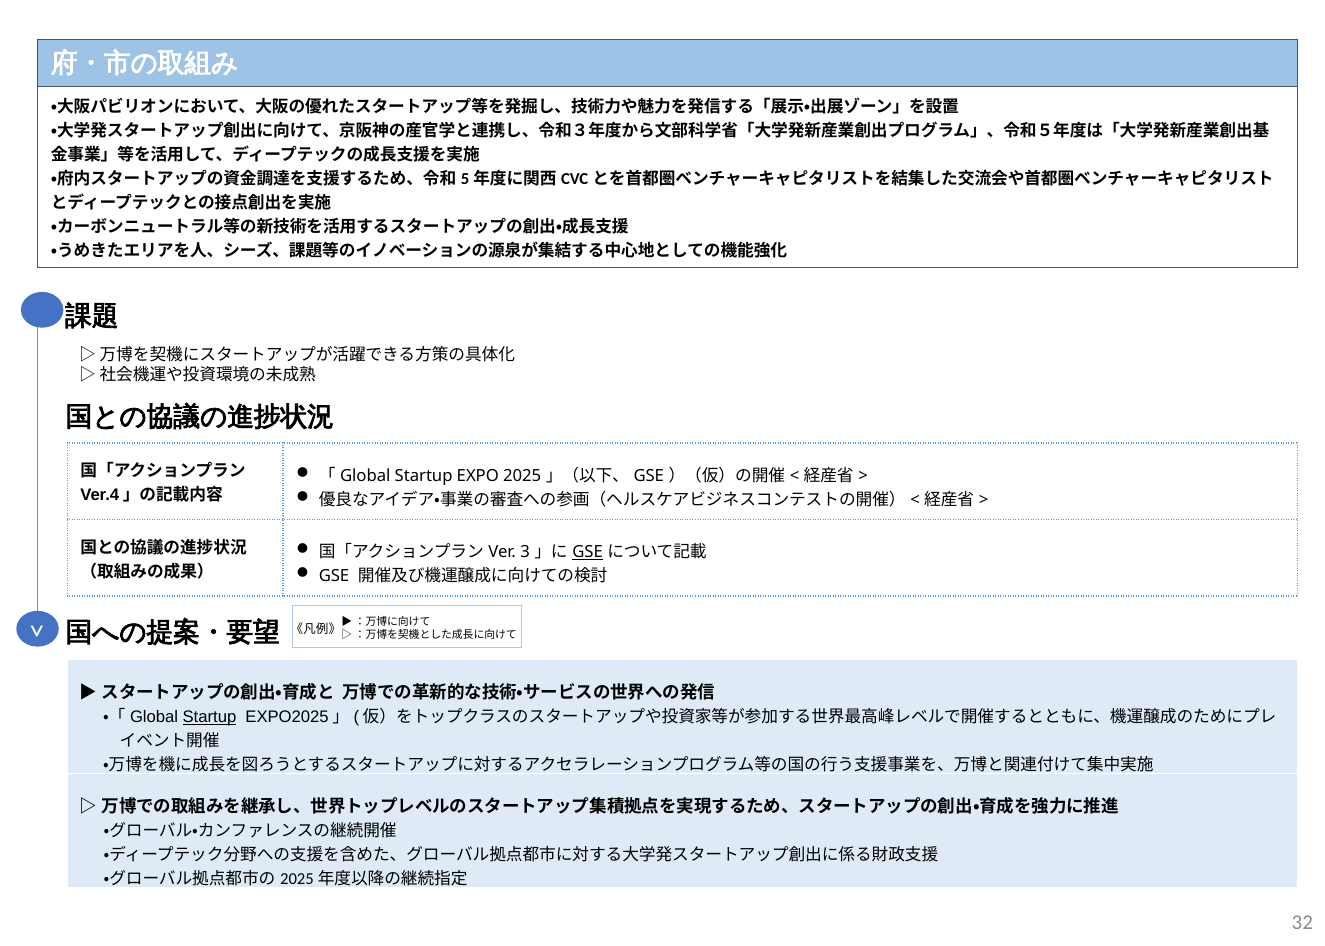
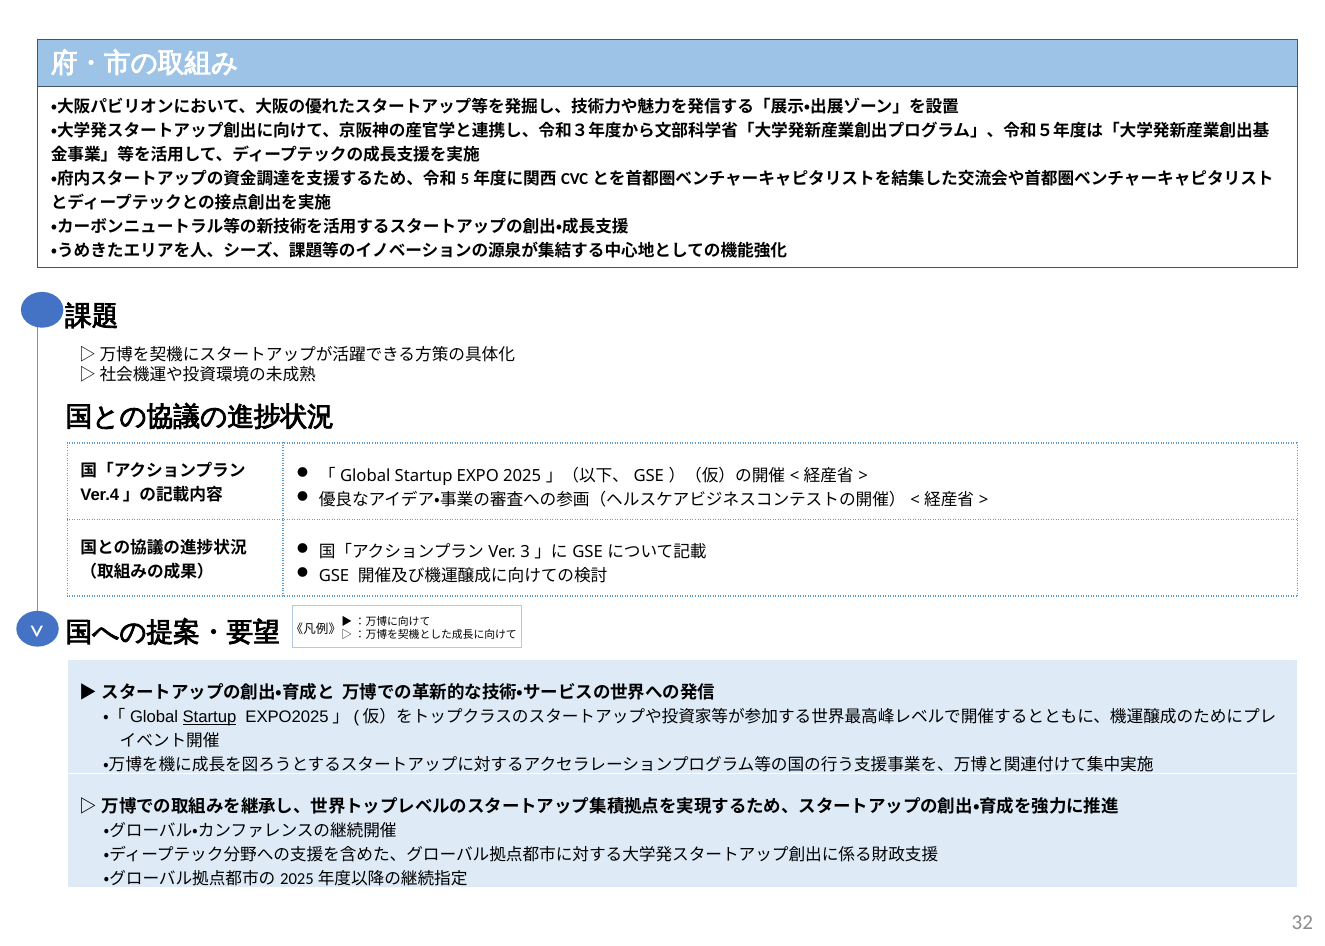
GSE underline: present -> none (588, 552)
